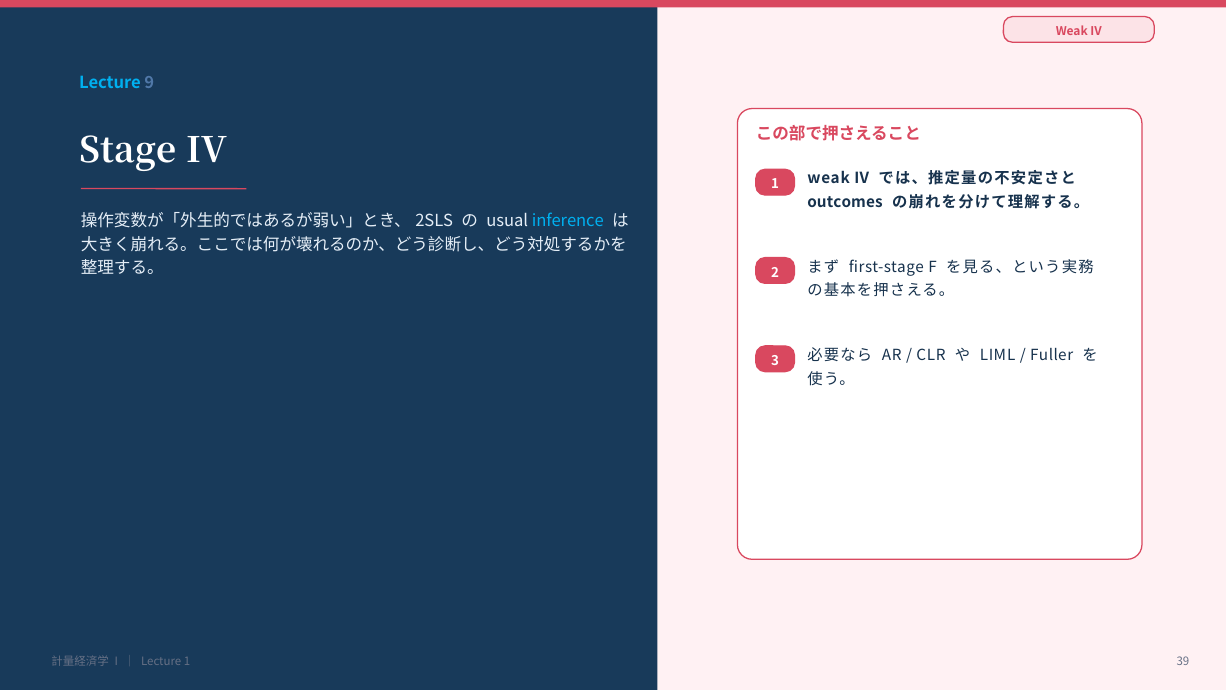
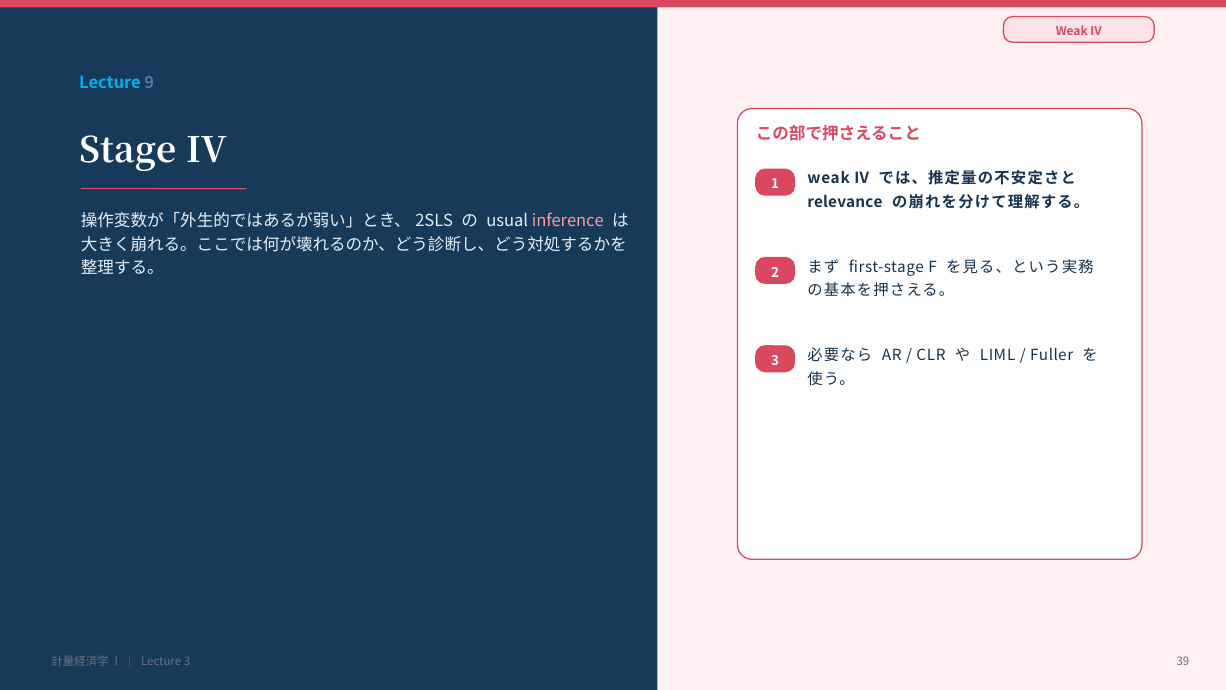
outcomes: outcomes -> relevance (845, 203)
inference colour: light blue -> pink (568, 221)
Lecture 1: 1 -> 3 (187, 662)
